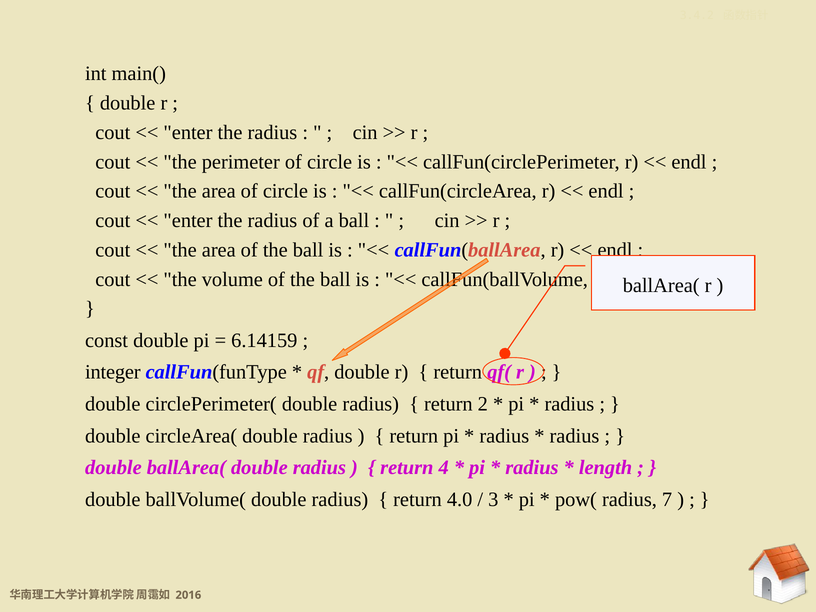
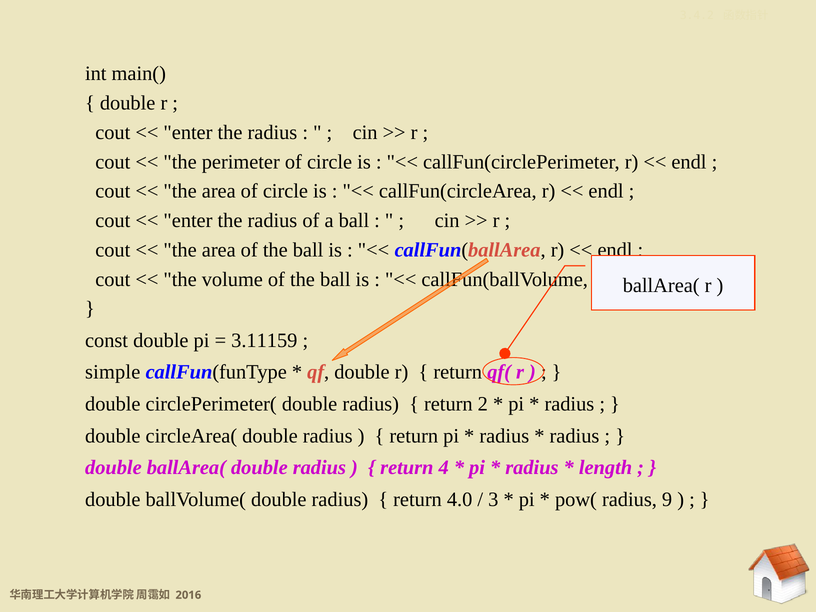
6.14159: 6.14159 -> 3.11159 (264, 340)
integer: integer -> simple (113, 372)
7: 7 -> 9 (667, 499)
